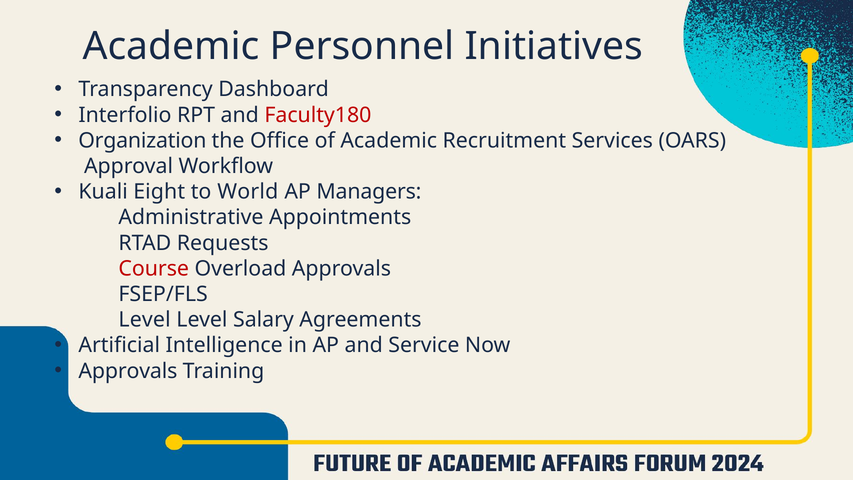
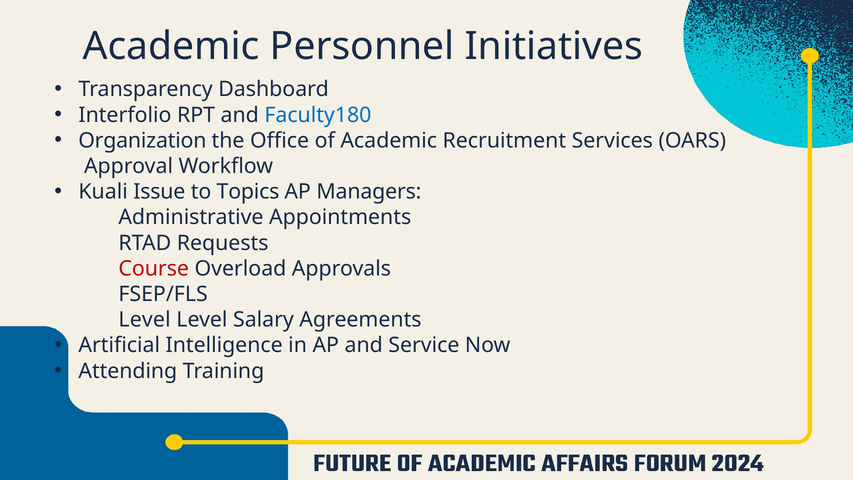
Faculty180 colour: red -> blue (318, 115)
Eight: Eight -> Issue (159, 192)
World: World -> Topics (248, 192)
Approvals: Approvals -> Attending (128, 371)
